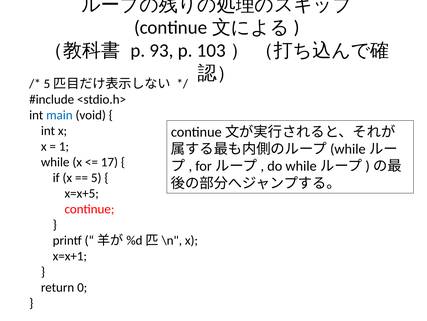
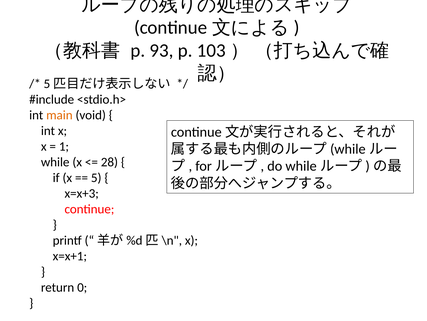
main colour: blue -> orange (59, 115)
17: 17 -> 28 (109, 162)
x=x+5: x=x+5 -> x=x+3 (82, 193)
